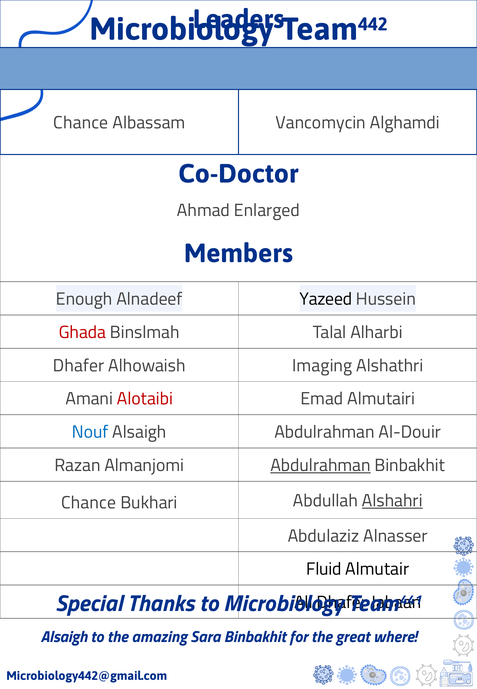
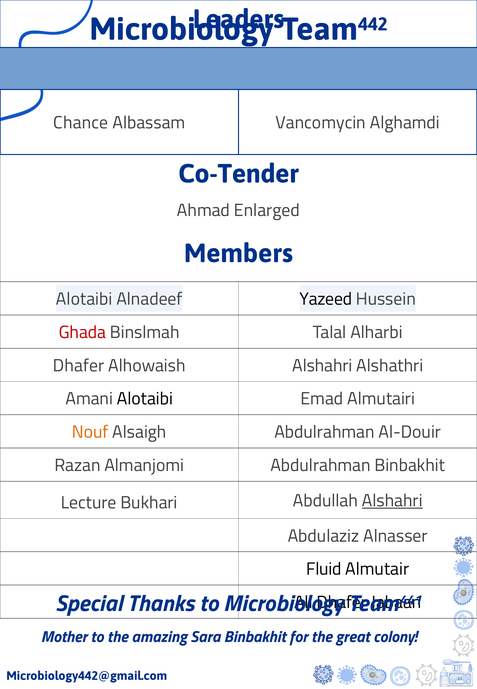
Co-Doctor: Co-Doctor -> Co-Tender (239, 174)
Enough: Enough -> Alotaibi (84, 299)
Alhowaish Imaging: Imaging -> Alshahri (322, 366)
Alotaibi colour: red -> black (145, 399)
Nouf colour: blue -> orange (90, 432)
Abdulrahman underline: present -> none (320, 465)
Chance: Chance -> Lecture (89, 503)
Alsaigh: Alsaigh -> Mother (64, 637)
where: where -> colony (395, 637)
